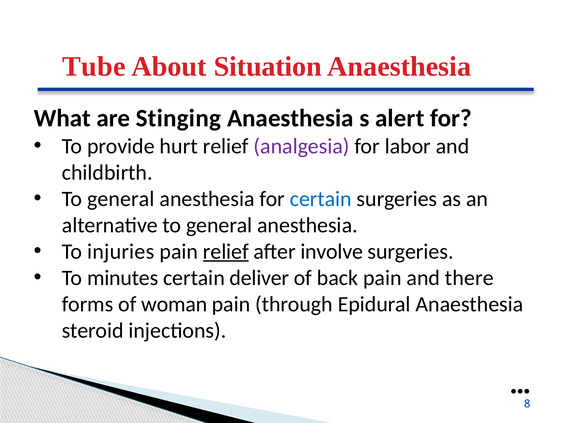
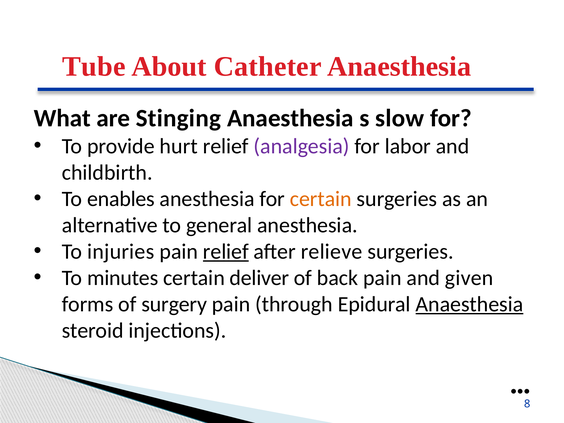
Situation: Situation -> Catheter (268, 66)
alert: alert -> slow (400, 118)
general: general -> enables (121, 199)
certain colour: blue -> orange (321, 199)
involve: involve -> relieve (332, 252)
there: there -> given (469, 278)
woman: woman -> surgery (174, 304)
Anaesthesia underline: none -> present (469, 304)
